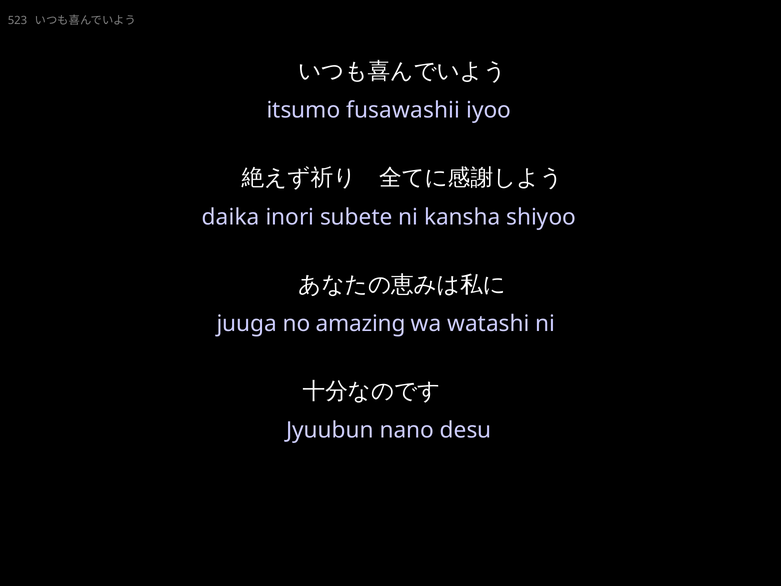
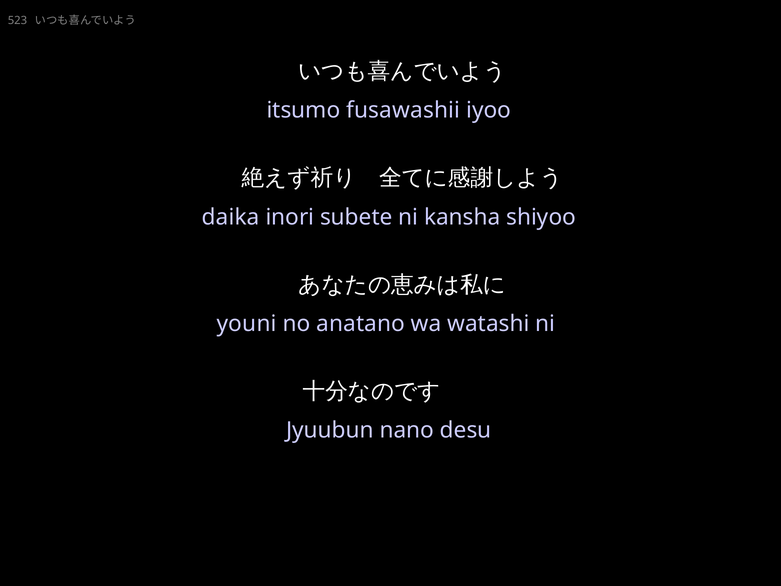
juuga: juuga -> youni (247, 324)
amazing: amazing -> anatano (361, 324)
